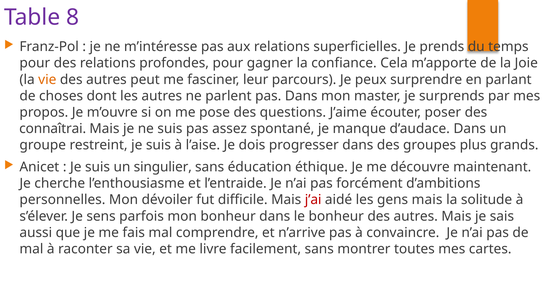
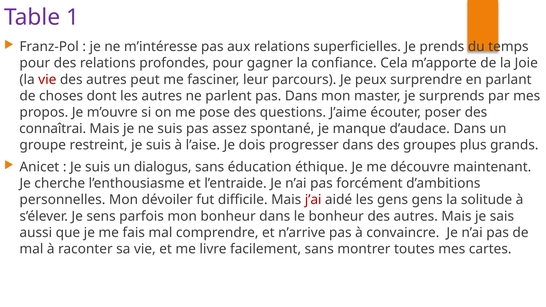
8: 8 -> 1 (73, 17)
vie colour: orange -> red (47, 80)
singulier: singulier -> dialogus (163, 167)
gens mais: mais -> gens (427, 200)
